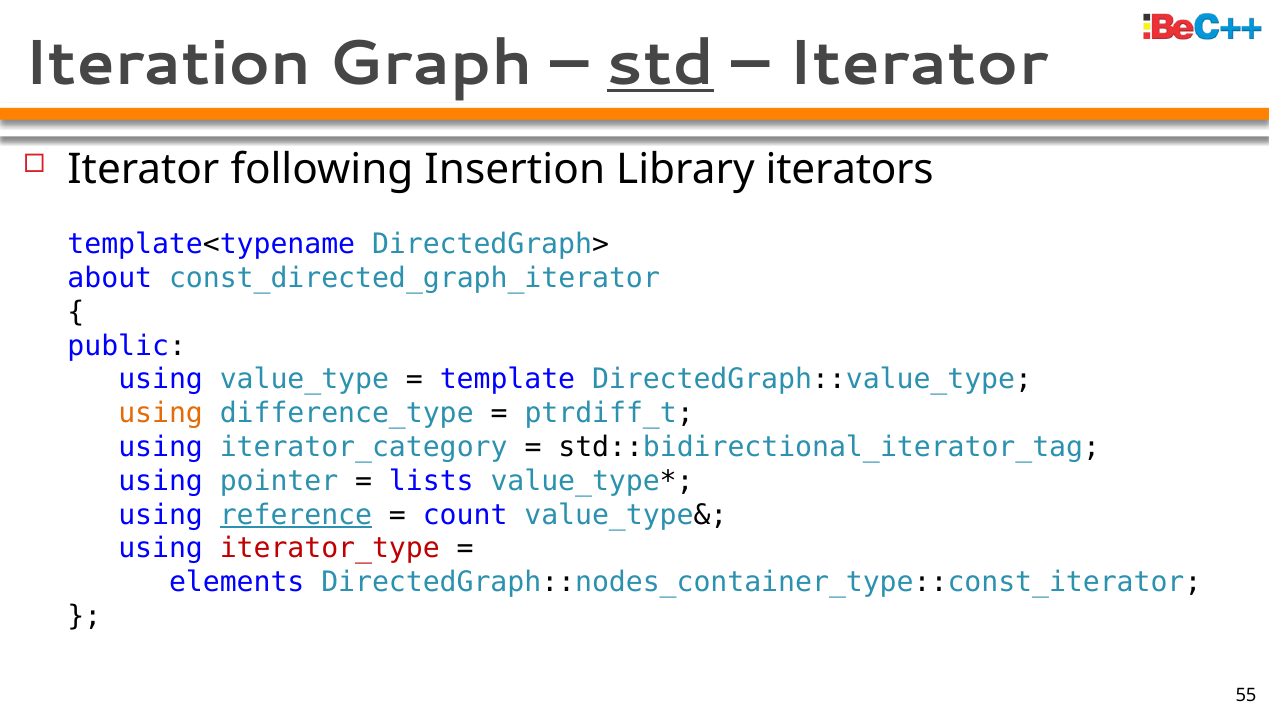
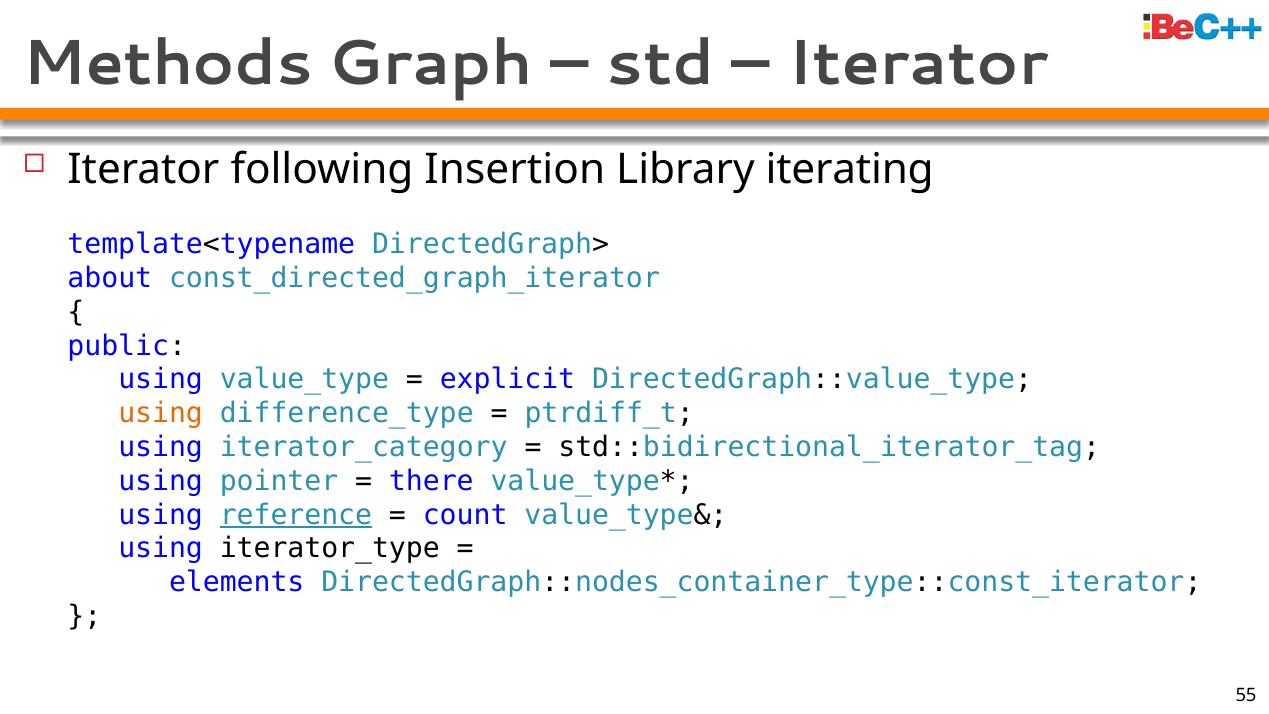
Iteration: Iteration -> Methods (167, 63)
std underline: present -> none (660, 63)
iterators: iterators -> iterating (850, 169)
template: template -> explicit (507, 380)
lists: lists -> there (431, 481)
iterator_type colour: red -> black (330, 548)
